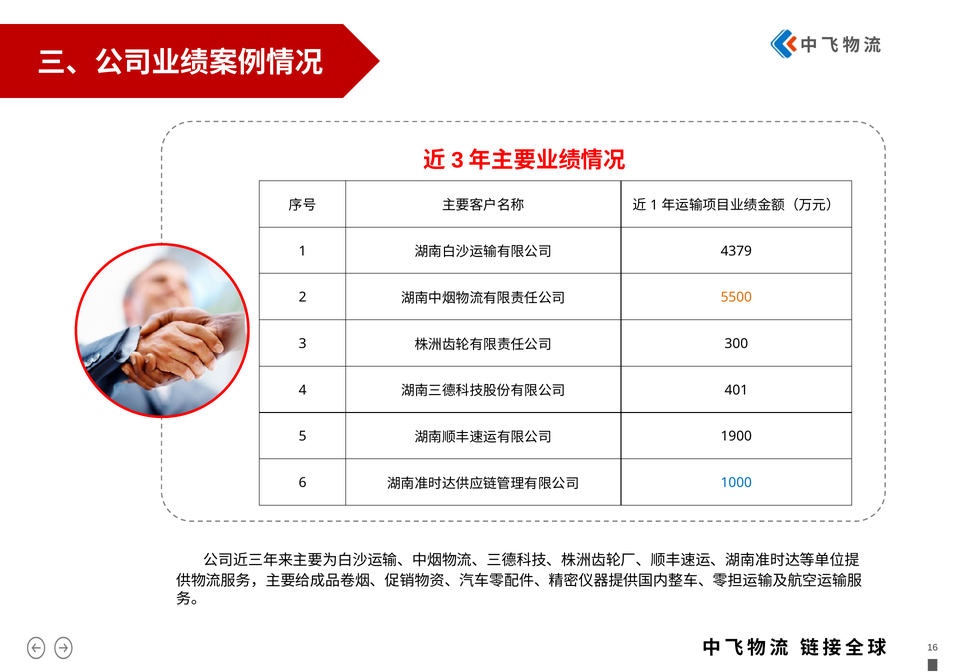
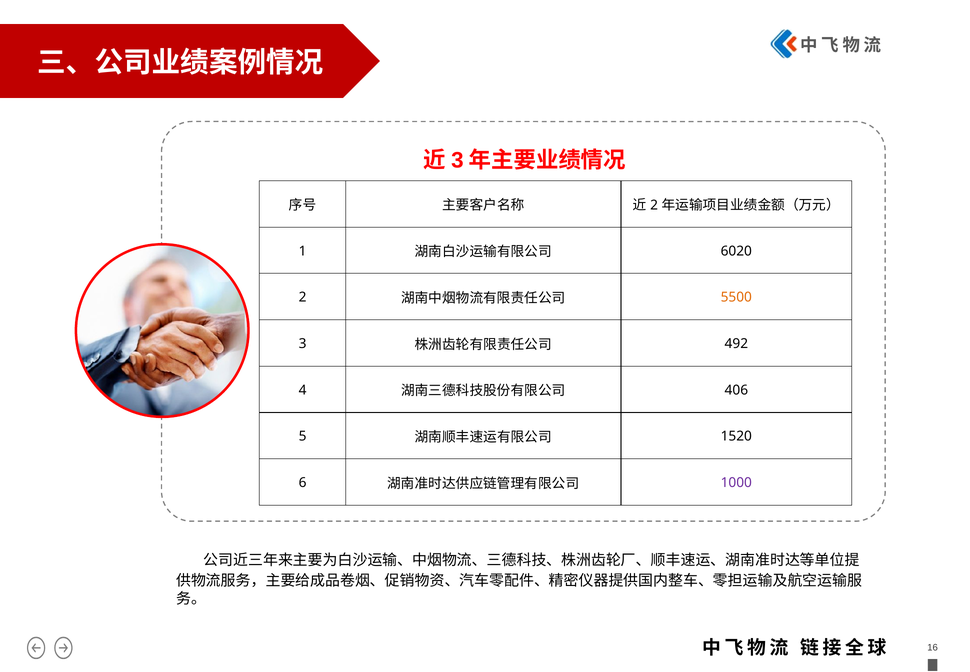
1: 1 -> 2 (654, 205)
4379: 4379 -> 6020 (736, 251)
300: 300 -> 492 (736, 344)
401: 401 -> 406 (736, 390)
1900: 1900 -> 1520 (736, 436)
1000 colour: blue -> purple (736, 483)
